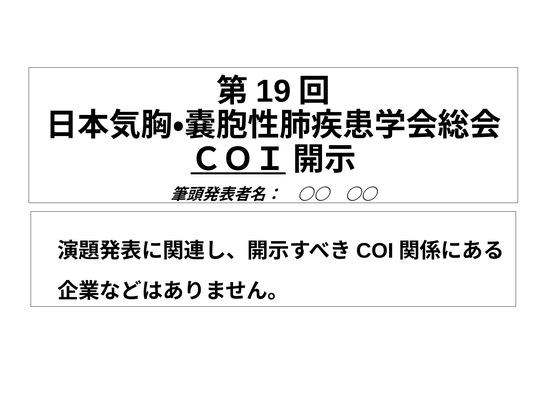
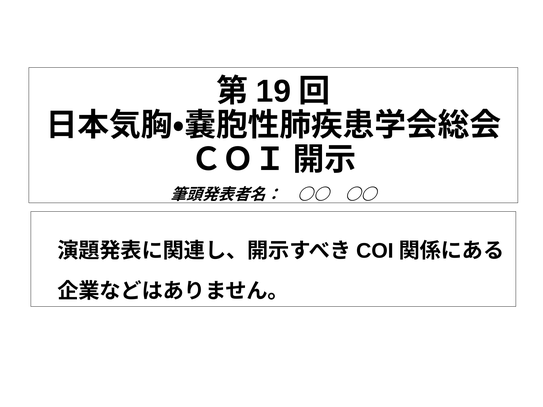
ＣＯＩ underline: present -> none (238, 160)
